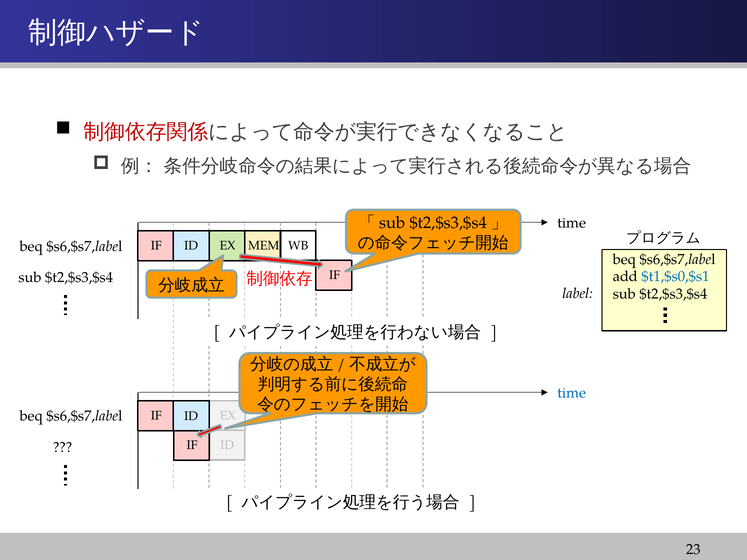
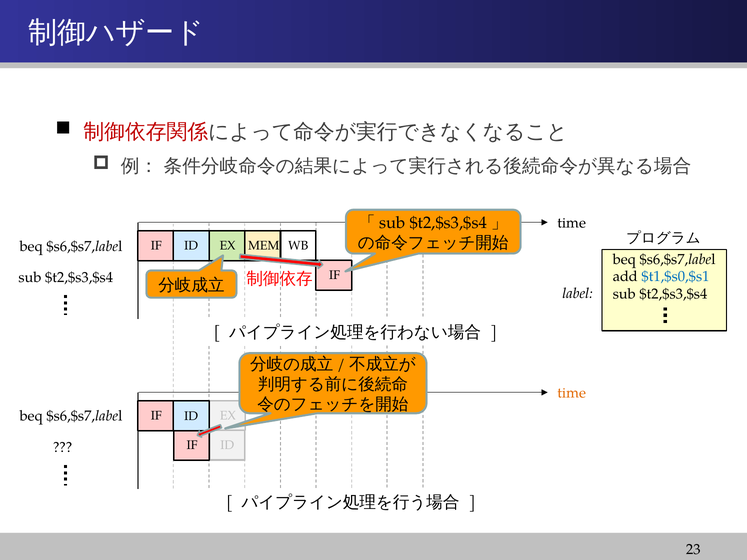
time colour: blue -> orange (572, 393)
